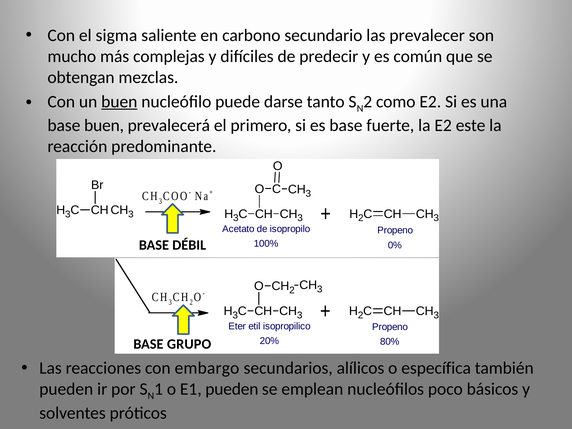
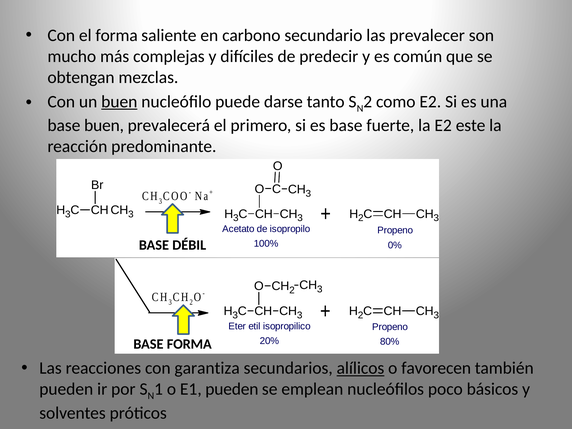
el sigma: sigma -> forma (117, 35)
BASE GRUPO: GRUPO -> FORMA (189, 344)
embargo: embargo -> garantiza (207, 368)
alílicos underline: none -> present (360, 368)
específica: específica -> favorecen (436, 368)
